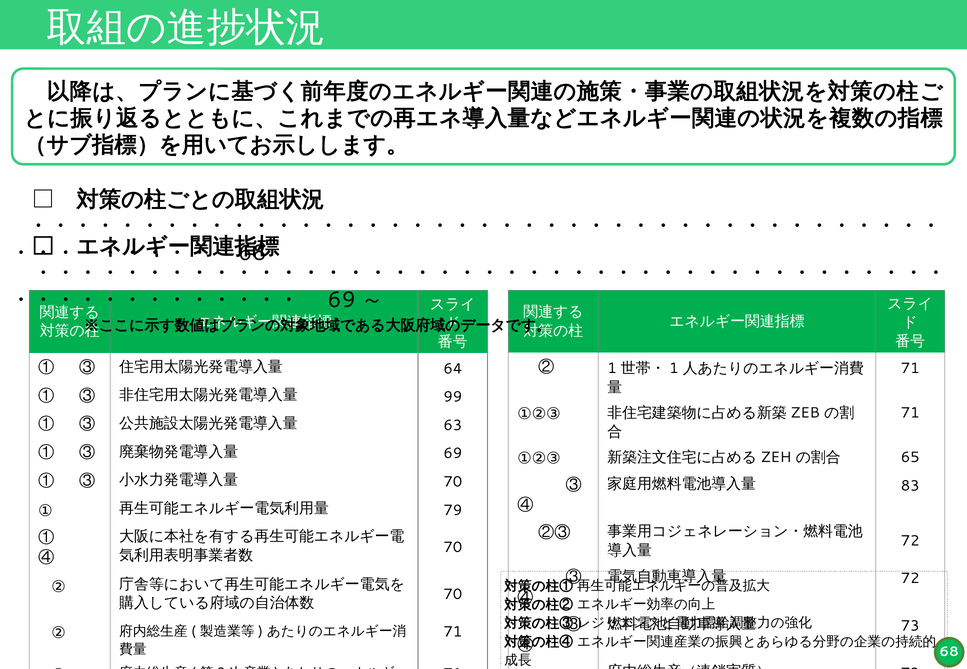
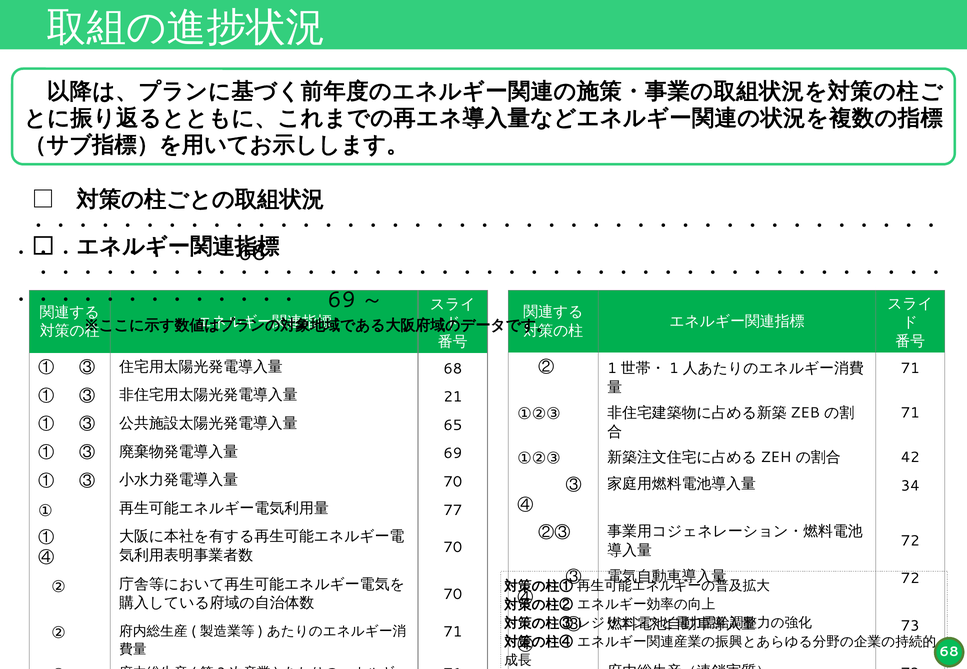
64: 64 -> 68 (453, 369)
99: 99 -> 21 (453, 397)
63: 63 -> 65 (453, 426)
65: 65 -> 42 (910, 458)
83: 83 -> 34 (910, 486)
79: 79 -> 77 (453, 511)
